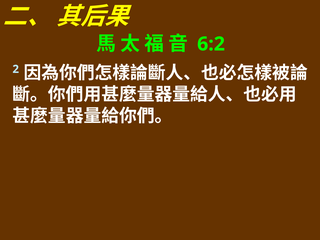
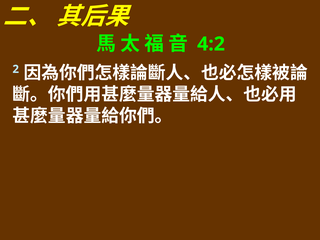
6:2: 6:2 -> 4:2 (211, 44)
